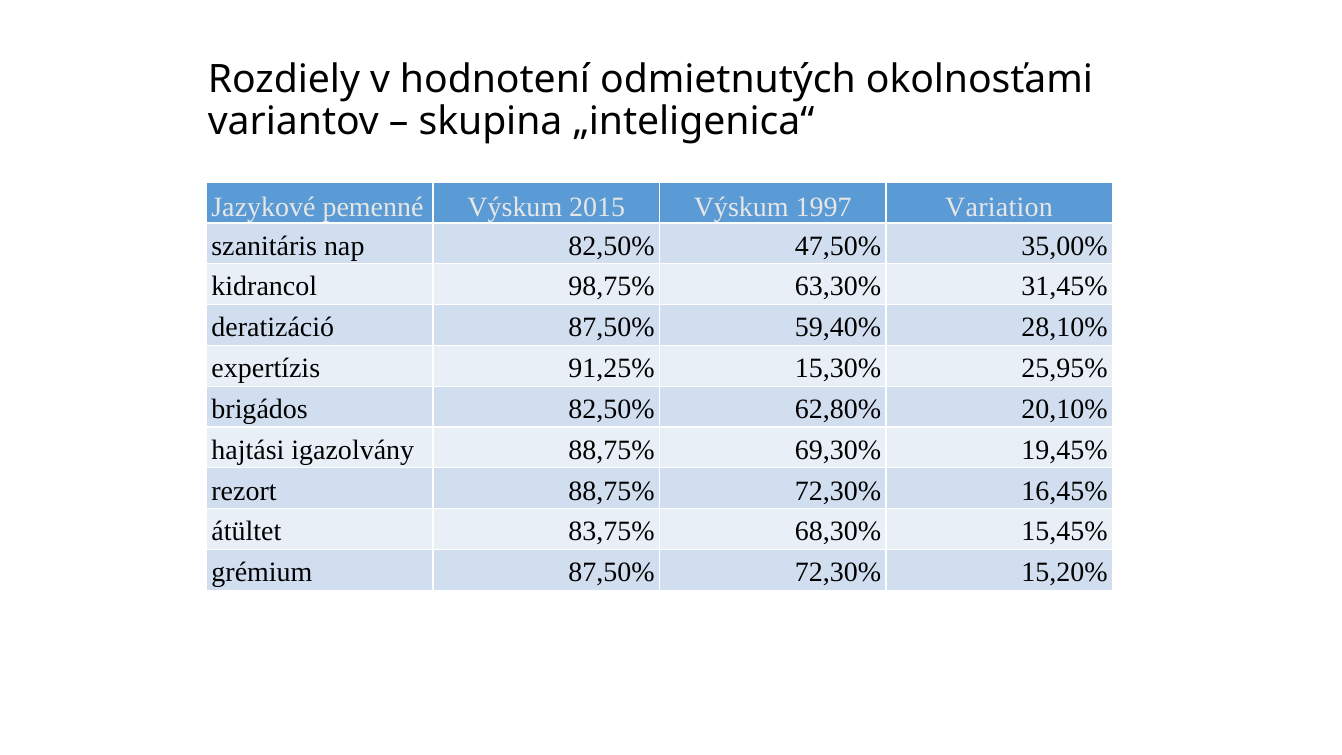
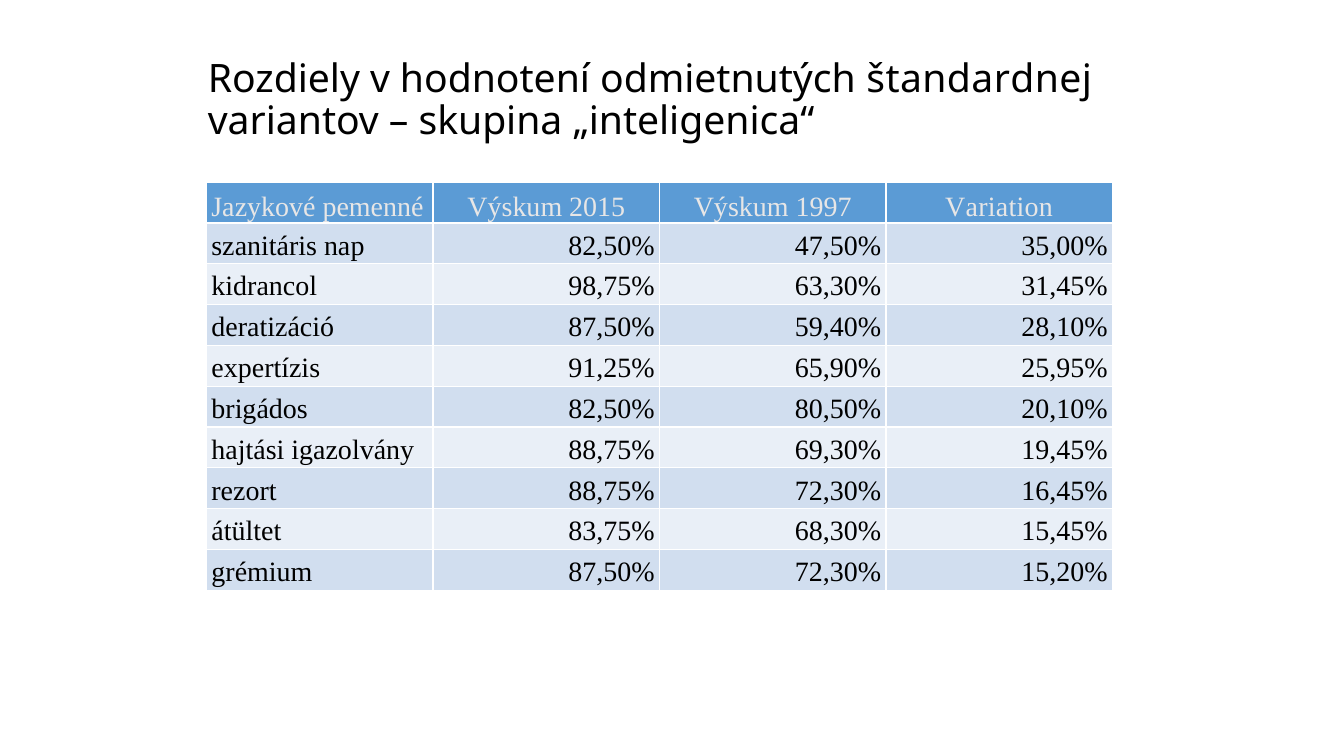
okolnosťami: okolnosťami -> štandardnej (979, 79)
15,30%: 15,30% -> 65,90% (838, 368)
62,80%: 62,80% -> 80,50% (838, 409)
